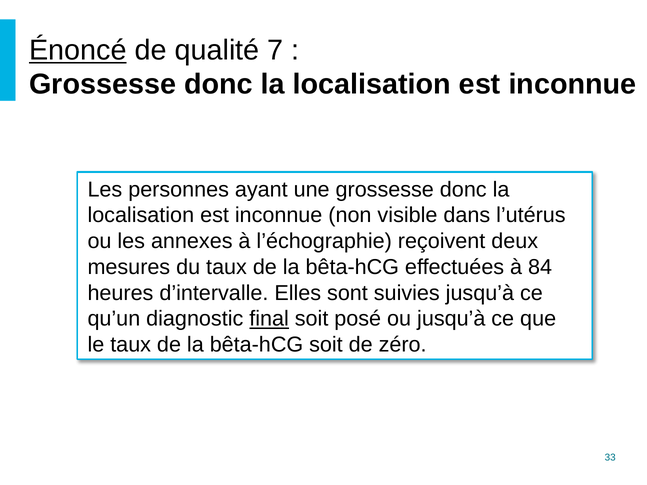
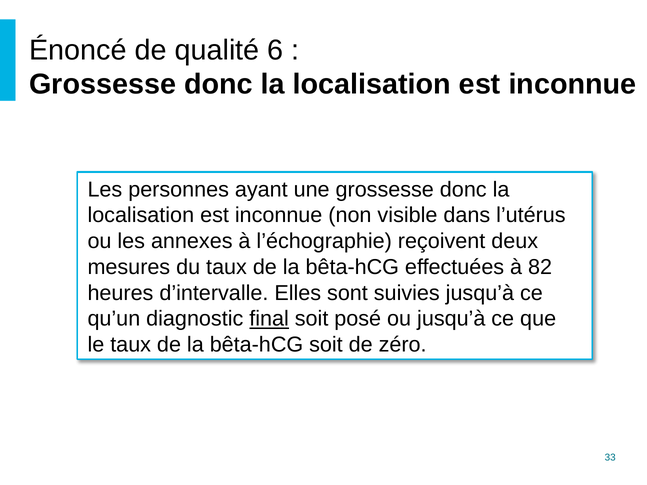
Énoncé underline: present -> none (78, 50)
7: 7 -> 6 (275, 50)
84: 84 -> 82 (540, 267)
